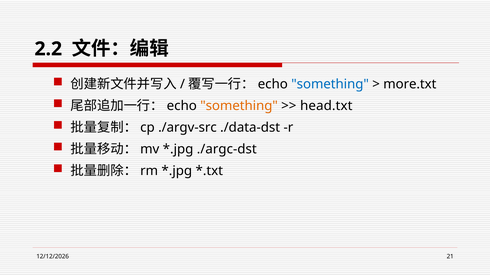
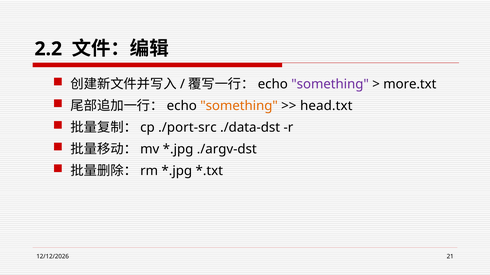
something colour: blue -> purple (330, 84)
./argv-src: ./argv-src -> ./port-src (187, 128)
./argc-dst: ./argc-dst -> ./argv-dst (227, 150)
